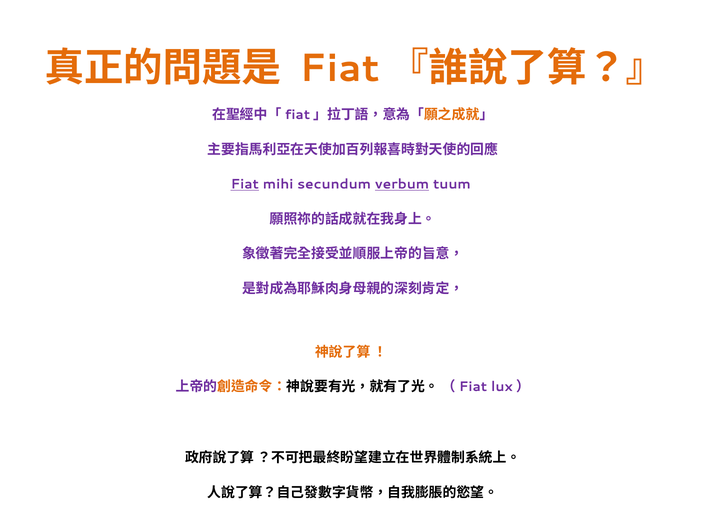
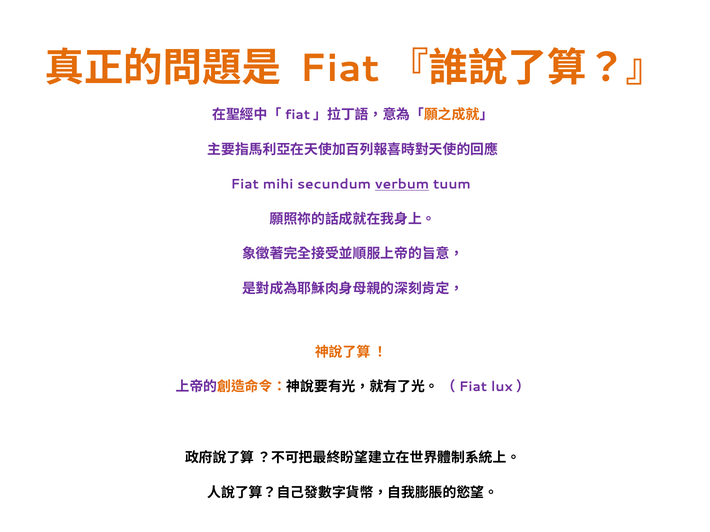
Fiat underline: present -> none (245, 184)
